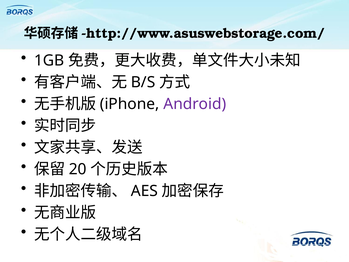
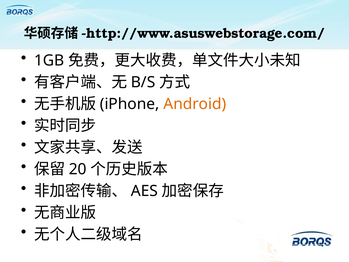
Android colour: purple -> orange (195, 104)
